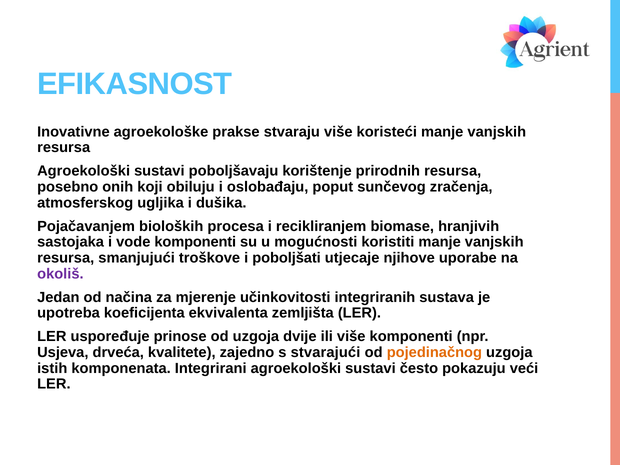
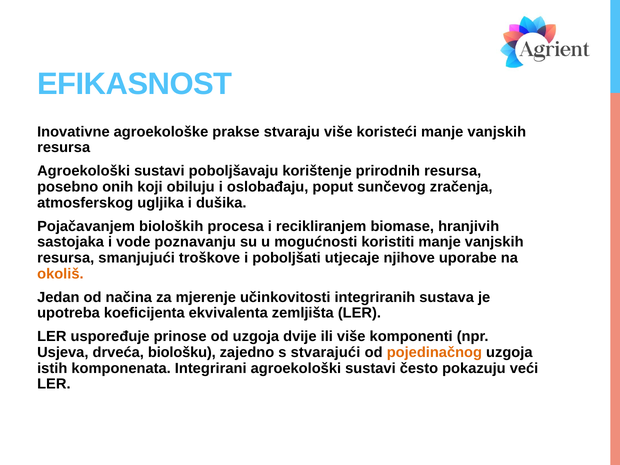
vode komponenti: komponenti -> poznavanju (195, 242)
okoliš colour: purple -> orange (60, 274)
kvalitete: kvalitete -> biološku (182, 352)
